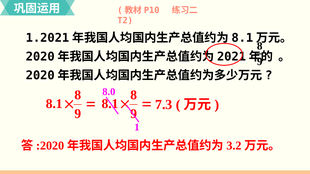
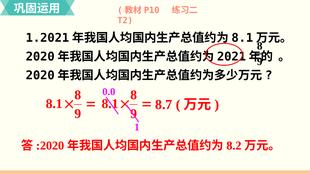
8.0: 8.0 -> 0.0 (109, 92)
7.3: 7.3 -> 8.7 (164, 105)
3.2: 3.2 -> 8.2 (234, 146)
